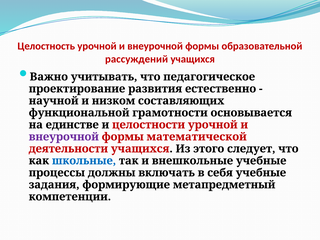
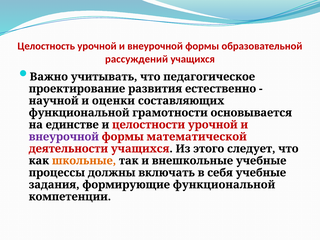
низком: низком -> оценки (113, 101)
школьные colour: blue -> orange (84, 161)
формирующие метапредметный: метапредметный -> функциональной (224, 185)
